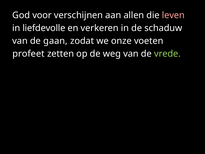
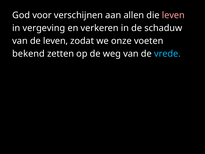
liefdevolle: liefdevolle -> vergeving (44, 28)
de gaan: gaan -> leven (56, 41)
profeet: profeet -> bekend (29, 54)
vrede colour: light green -> light blue (167, 54)
